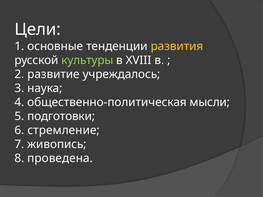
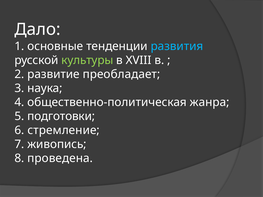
Цели: Цели -> Дало (38, 29)
развития colour: yellow -> light blue (177, 46)
учреждалось: учреждалось -> преобладает (121, 74)
мысли: мысли -> жанра (210, 102)
